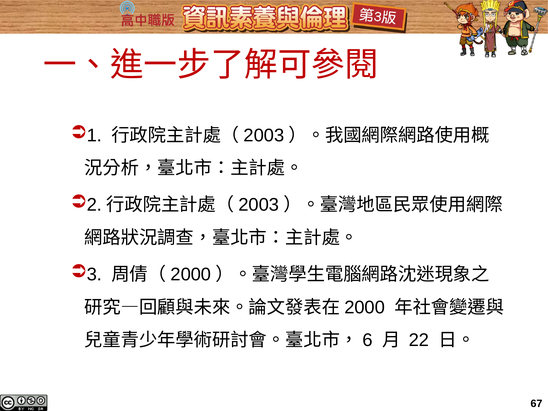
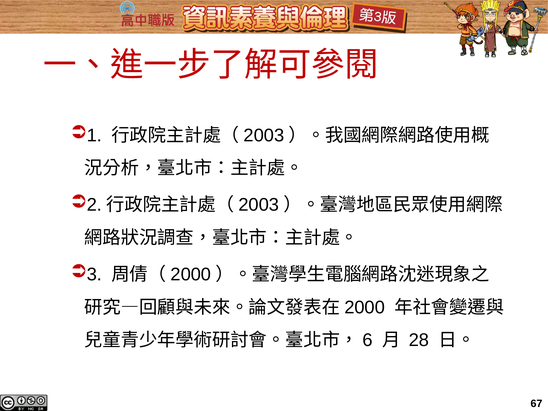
22: 22 -> 28 (419, 340)
